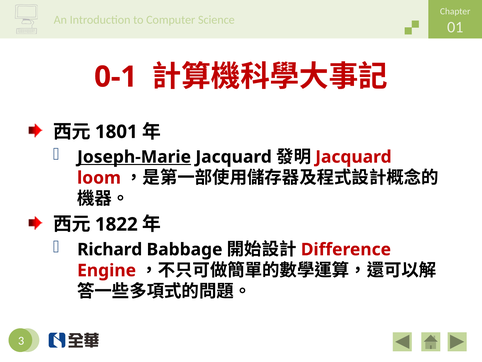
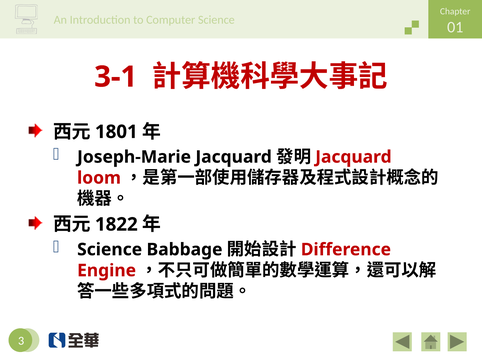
0-1: 0-1 -> 3-1 (116, 77)
Joseph-Marie underline: present -> none (134, 157)
Richard: Richard -> Science (110, 249)
